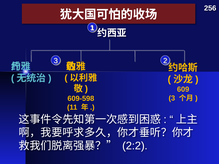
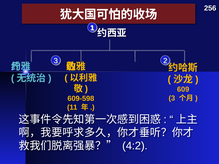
2:2: 2:2 -> 4:2 (135, 146)
